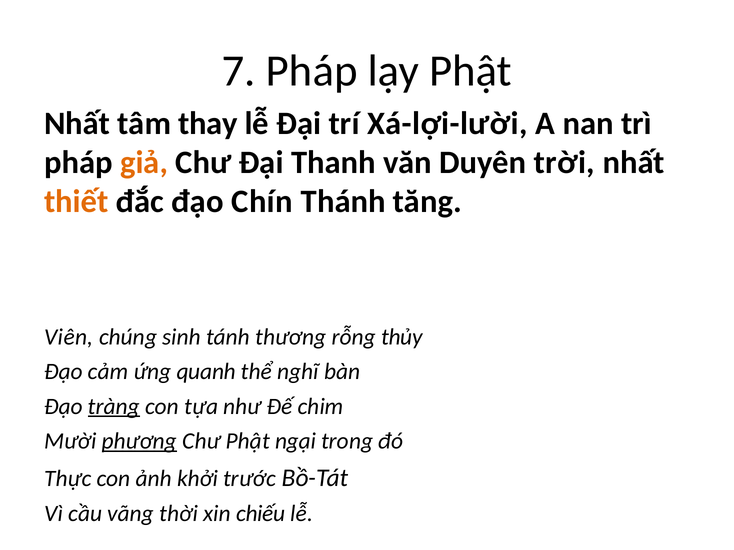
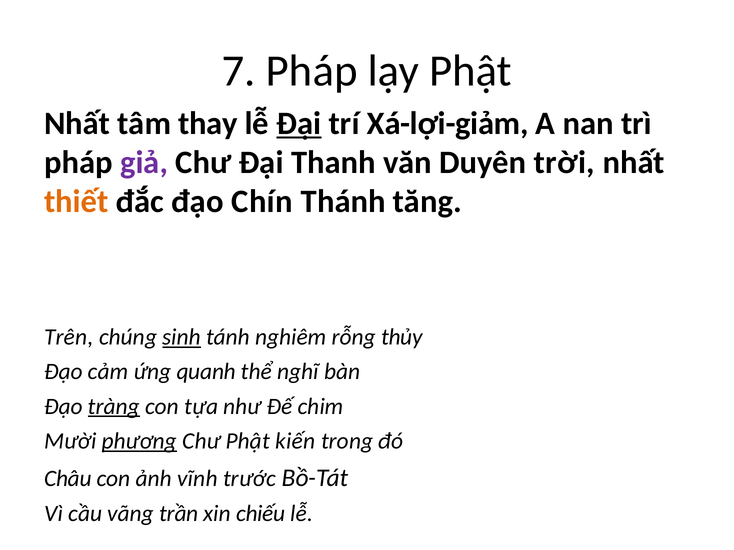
Đại underline: none -> present (299, 123)
Xá-lợi-lười: Xá-lợi-lười -> Xá-lợi-giảm (448, 123)
giả colour: orange -> purple (144, 163)
Viên: Viên -> Trên (69, 337)
sinh underline: none -> present (182, 337)
thương: thương -> nghiêm (291, 337)
ngại: ngại -> kiến (295, 441)
Thực: Thực -> Châu (68, 479)
khởi: khởi -> vĩnh (197, 479)
thời: thời -> trần (179, 514)
